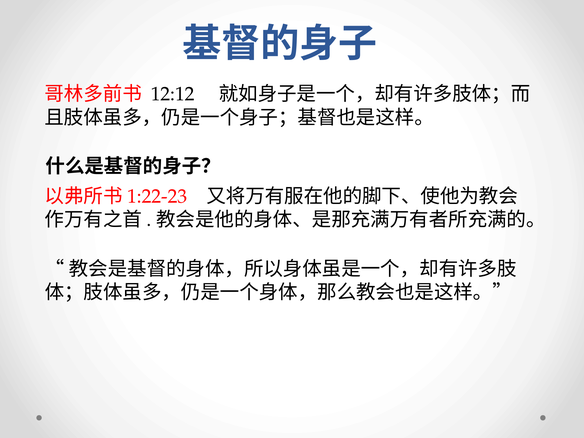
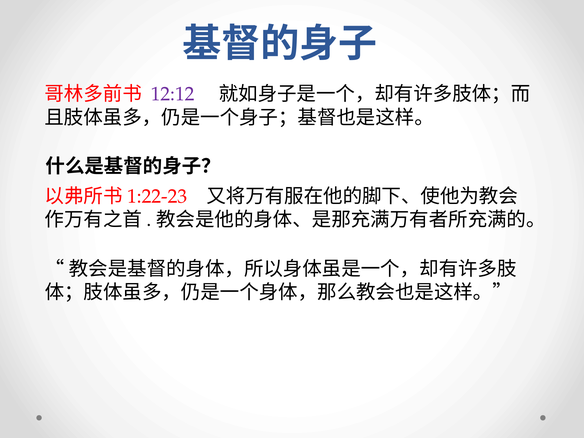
12:12 colour: black -> purple (173, 94)
